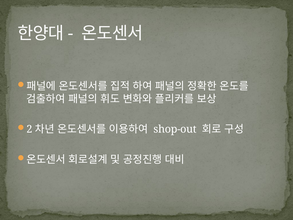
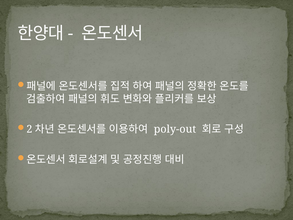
shop-out: shop-out -> poly-out (175, 129)
